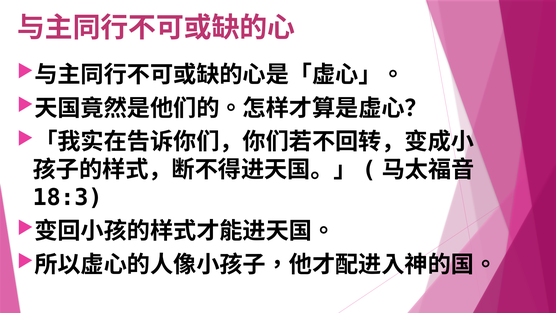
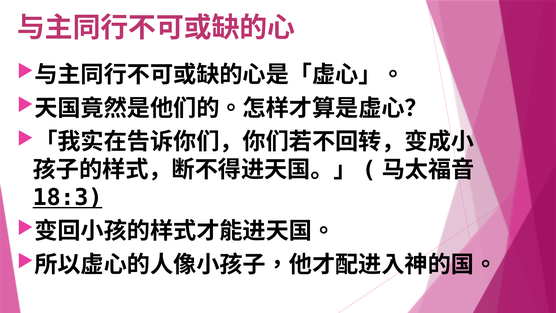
18:3 underline: none -> present (68, 197)
